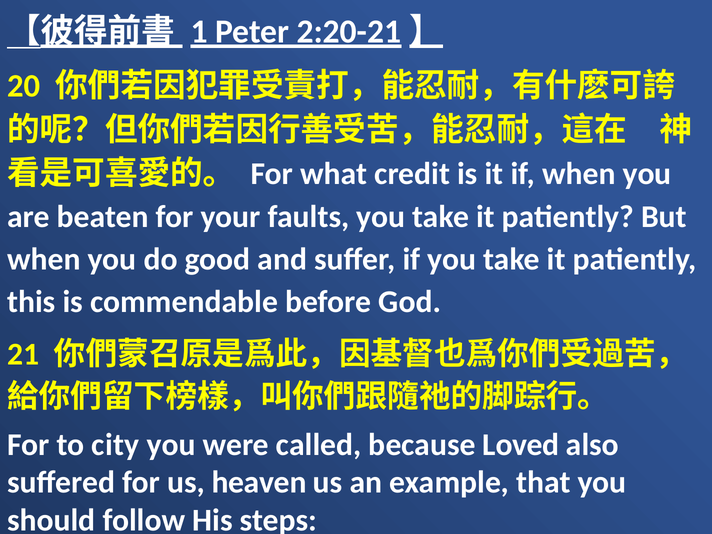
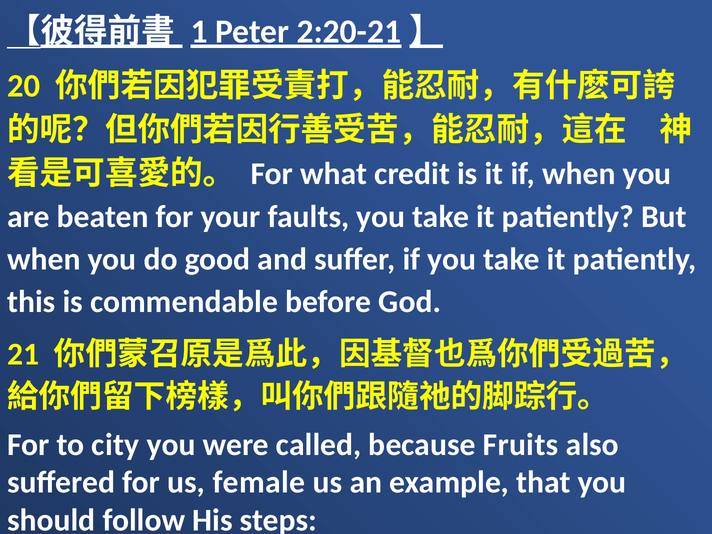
Loved: Loved -> Fruits (521, 445)
heaven: heaven -> female (259, 483)
